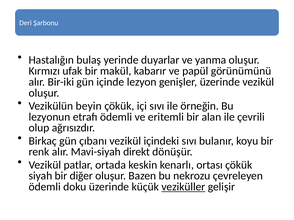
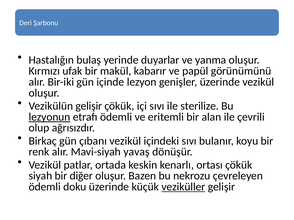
Vezikülün beyin: beyin -> gelişir (89, 106)
örneğin: örneğin -> sterilize (200, 106)
lezyonun underline: none -> present (50, 117)
direkt: direkt -> yavaş (137, 152)
